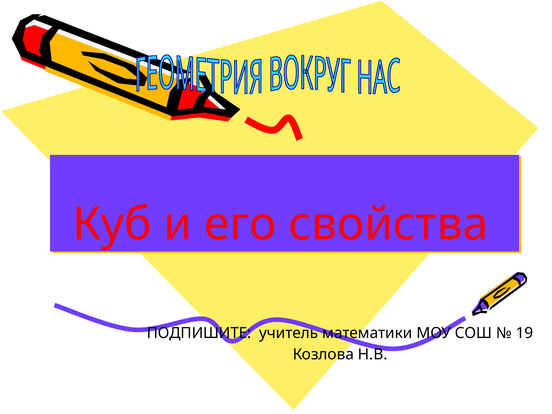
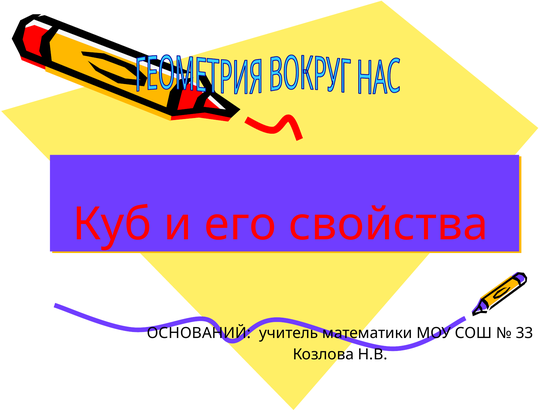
ПОДПИШИТЕ: ПОДПИШИТЕ -> ОСНОВАНИЙ (199, 333)
19: 19 -> 33 (525, 333)
